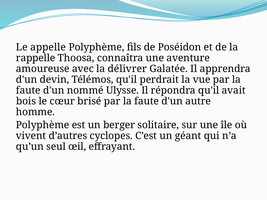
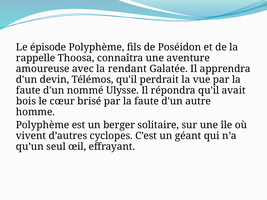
appelle: appelle -> épisode (48, 47)
délivrer: délivrer -> rendant (127, 69)
